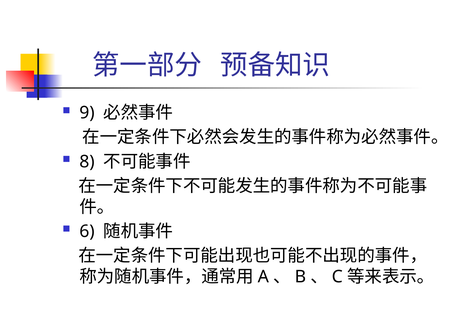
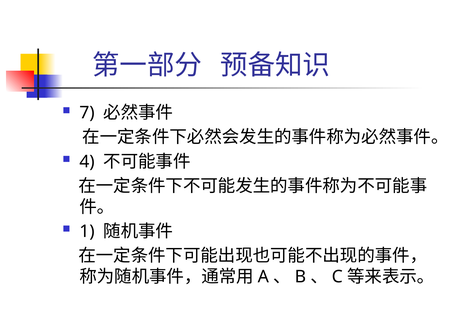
9: 9 -> 7 (87, 113)
8: 8 -> 4 (87, 162)
6: 6 -> 1 (87, 232)
